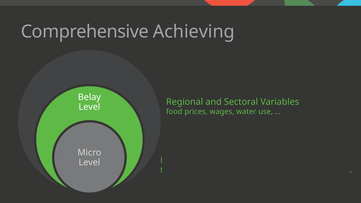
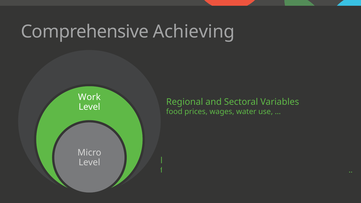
Belay: Belay -> Work (89, 97)
